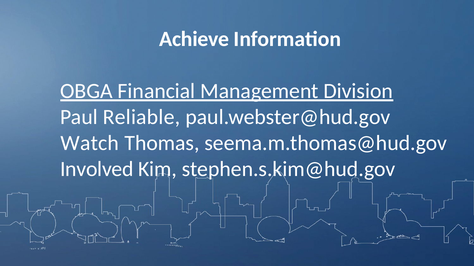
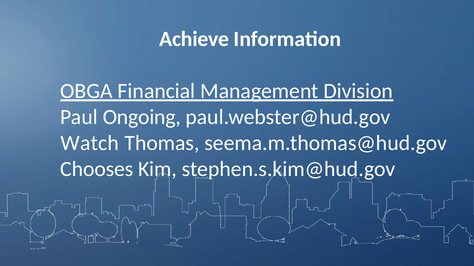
Reliable: Reliable -> Ongoing (142, 117)
Involved: Involved -> Chooses (97, 170)
